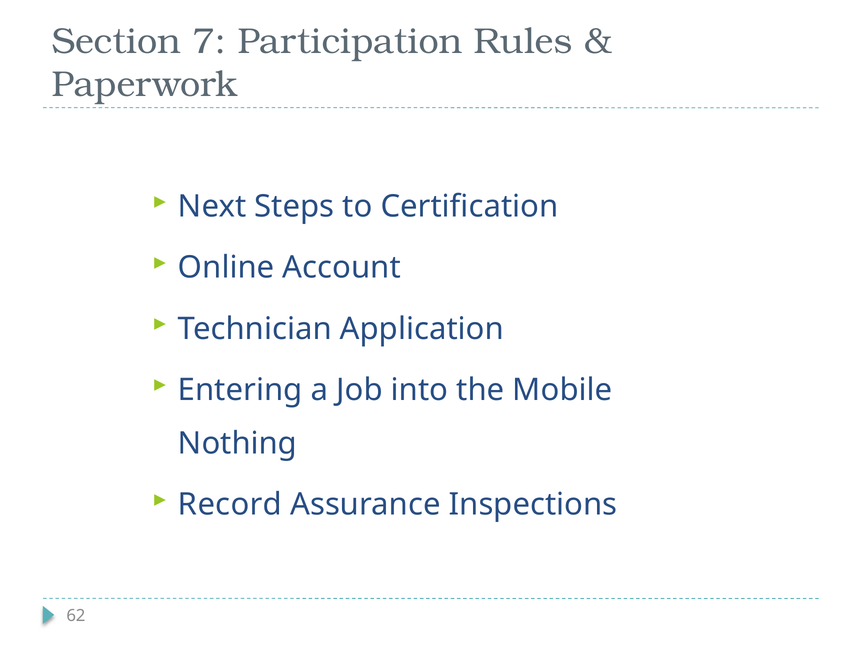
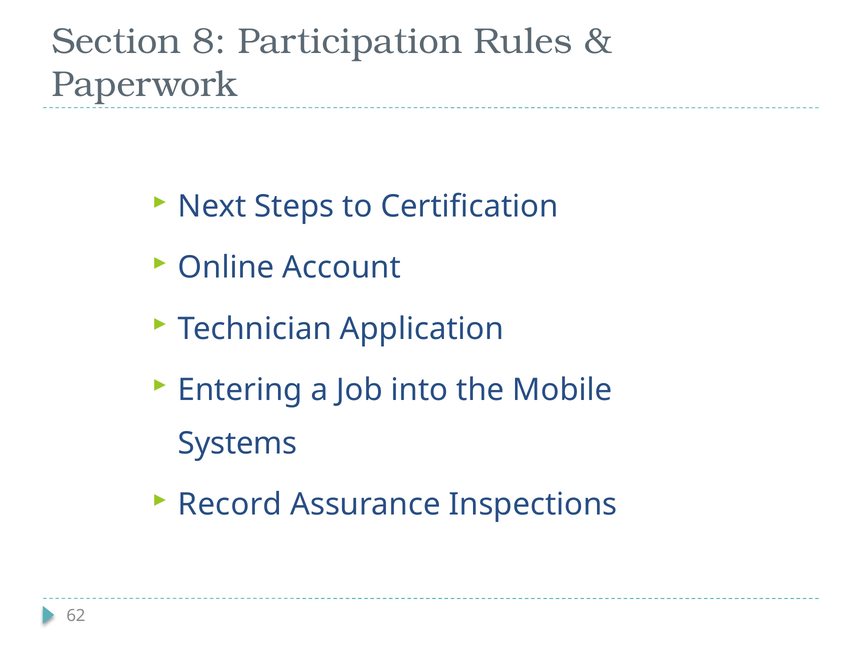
7: 7 -> 8 (209, 41)
Nothing: Nothing -> Systems (238, 444)
